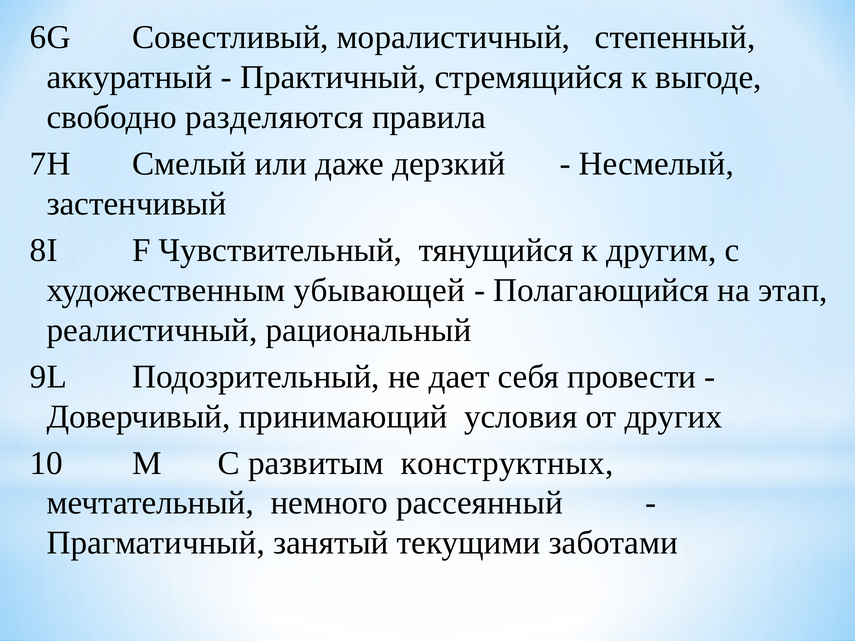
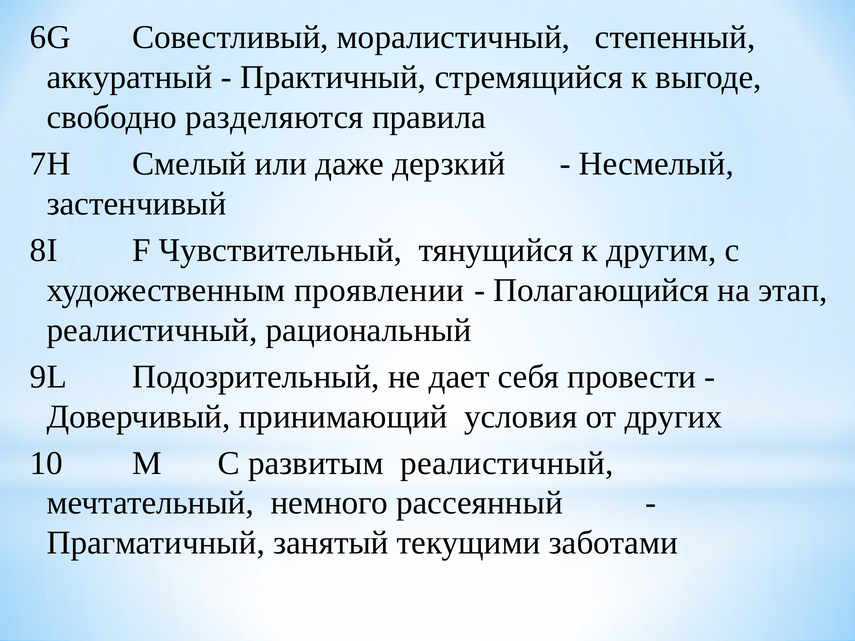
убывающей: убывающей -> проявлении (379, 290)
развитым конструктных: конструктных -> реалистичный (507, 463)
